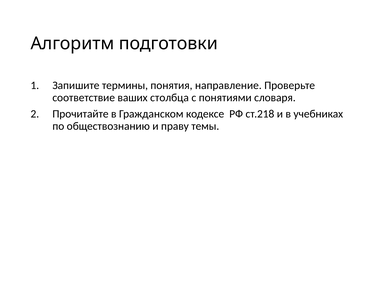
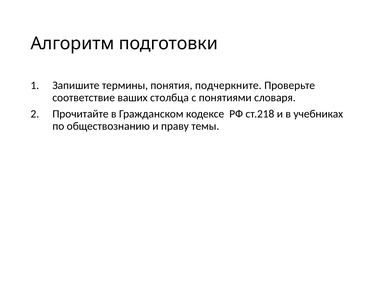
направление: направление -> подчеркните (228, 85)
